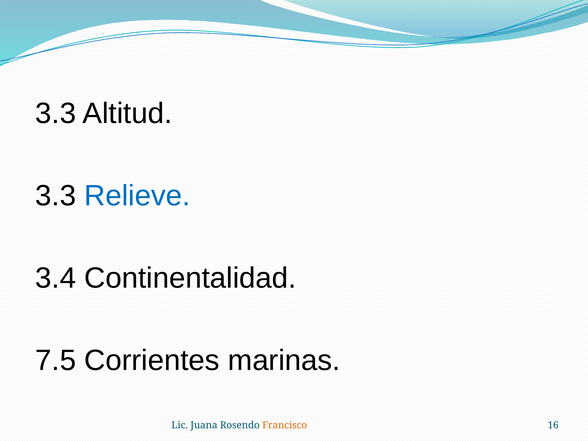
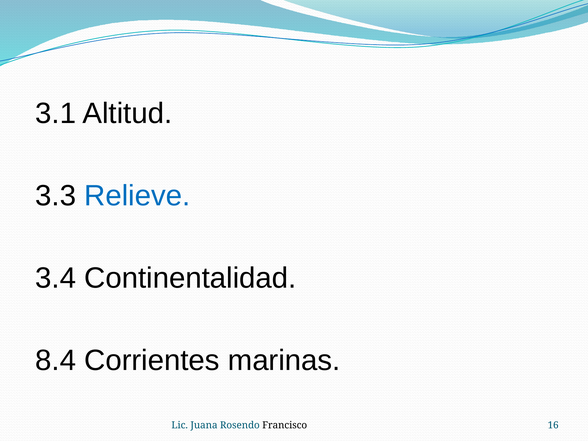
3.3: 3.3 -> 3.1 (56, 113)
7.5: 7.5 -> 8.4 (56, 360)
Francisco colour: orange -> black (285, 425)
